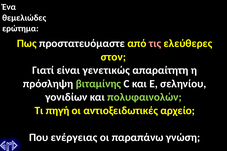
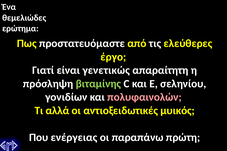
τις colour: pink -> white (155, 44)
στον: στον -> έργο (113, 57)
πολυφαινολών colour: light green -> pink (144, 97)
πηγή: πηγή -> αλλά (58, 111)
αρχείο: αρχείο -> μυικός (178, 111)
γνώση: γνώση -> πρώτη (183, 138)
